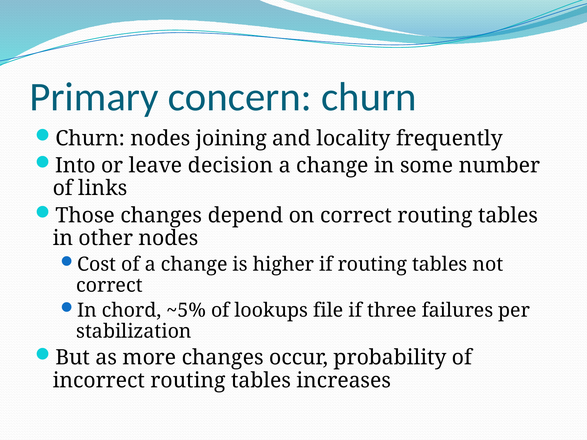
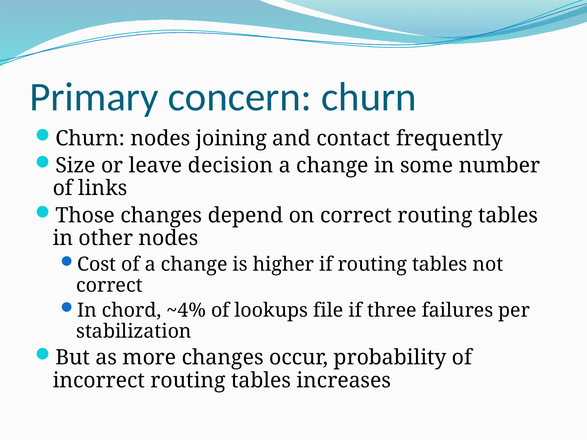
locality: locality -> contact (353, 138)
Into: Into -> Size (76, 166)
~5%: ~5% -> ~4% (186, 311)
